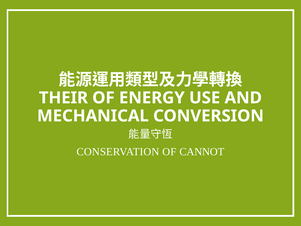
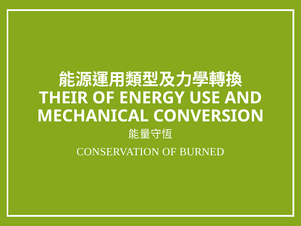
CANNOT: CANNOT -> BURNED (202, 152)
